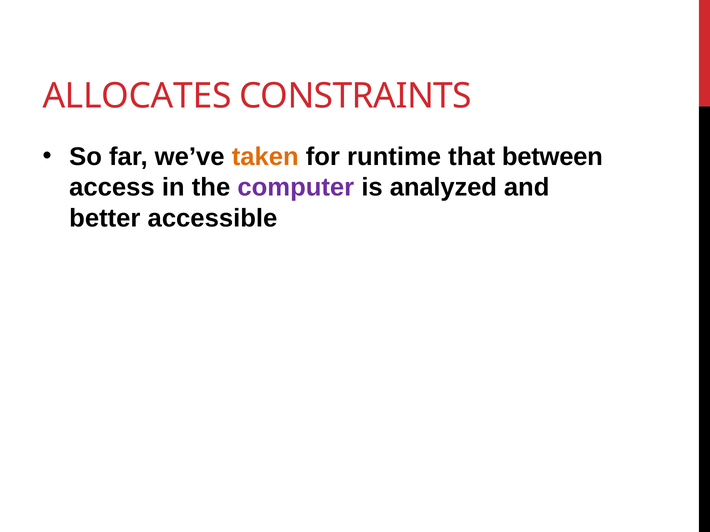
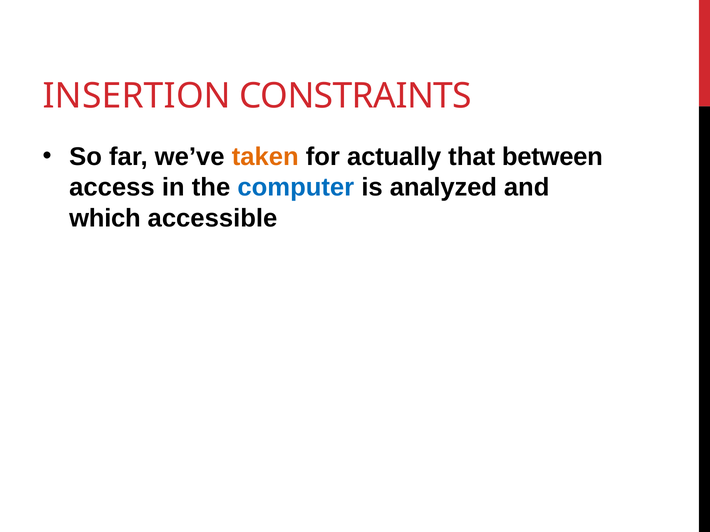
ALLOCATES: ALLOCATES -> INSERTION (137, 96)
runtime: runtime -> actually (394, 157)
computer colour: purple -> blue (296, 188)
better: better -> which (105, 219)
